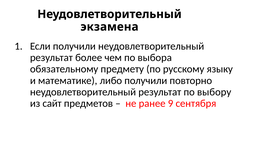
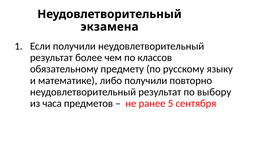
выбора: выбора -> классов (155, 58)
сайт: сайт -> часа (52, 103)
9: 9 -> 5 (171, 103)
